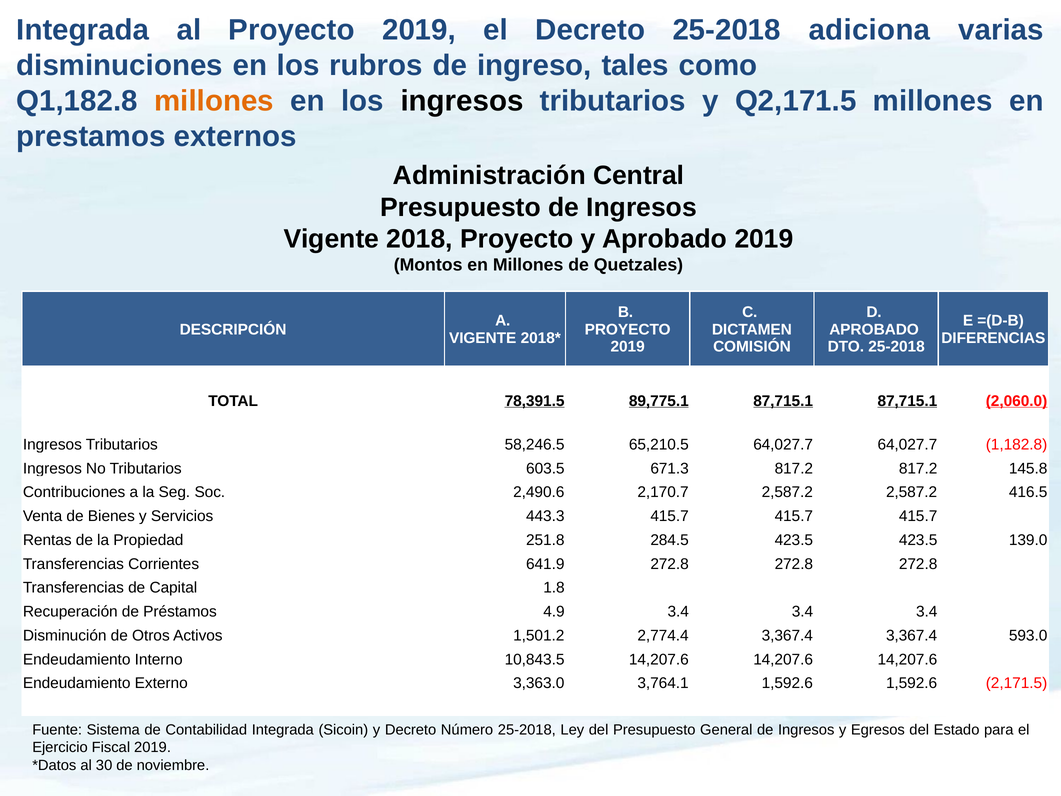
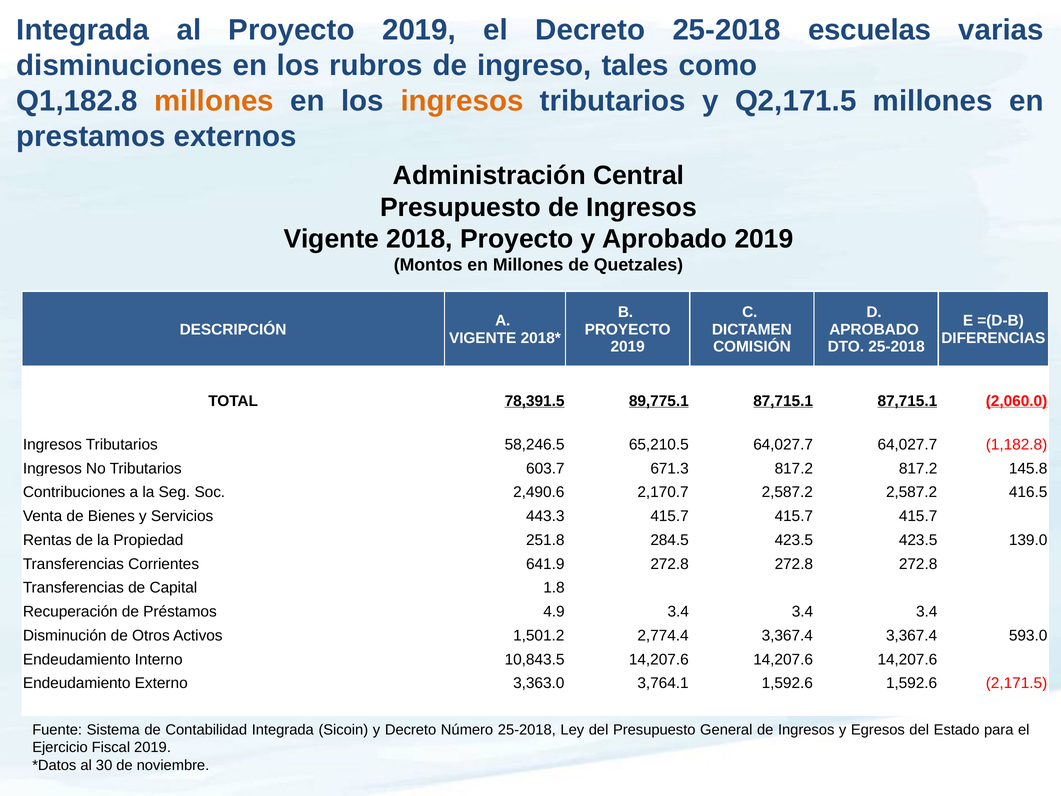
adiciona: adiciona -> escuelas (870, 30)
ingresos colour: black -> orange (462, 101)
603.5: 603.5 -> 603.7 (545, 468)
